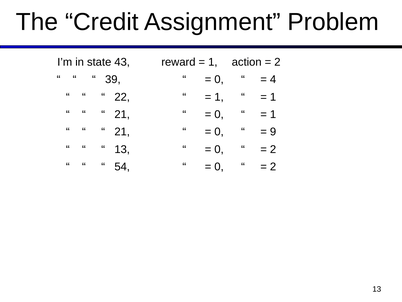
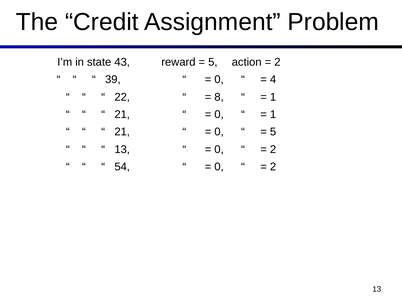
1: 1 -> 5 (213, 62)
1: 1 -> 8 (219, 97)
9: 9 -> 5 (273, 132)
